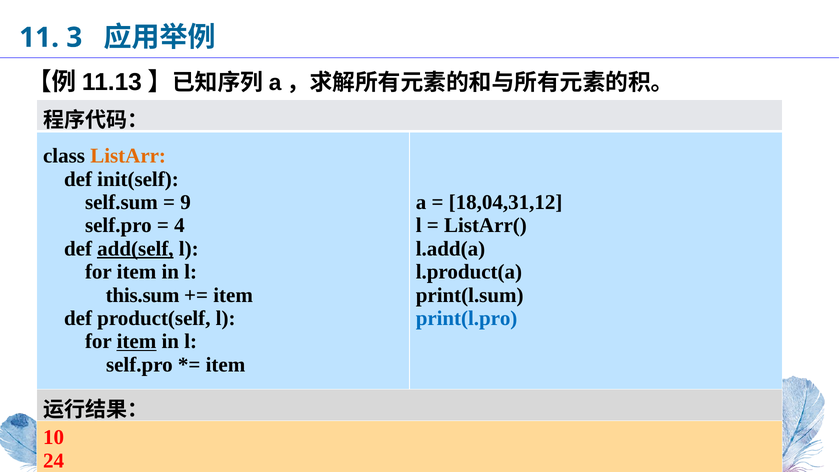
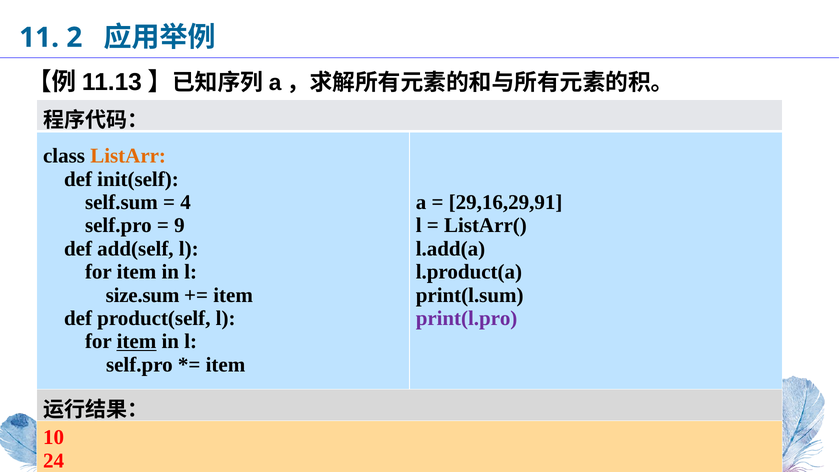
3: 3 -> 2 (74, 38)
9: 9 -> 4 (186, 203)
18,04,31,12: 18,04,31,12 -> 29,16,29,91 (506, 203)
4: 4 -> 9 (179, 226)
add(self underline: present -> none (135, 249)
this.sum: this.sum -> size.sum (143, 295)
print(l.pro colour: blue -> purple (467, 319)
